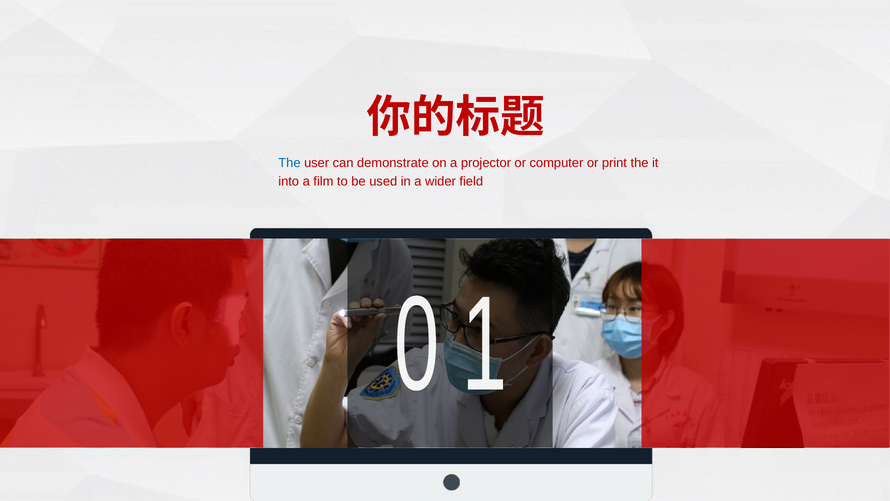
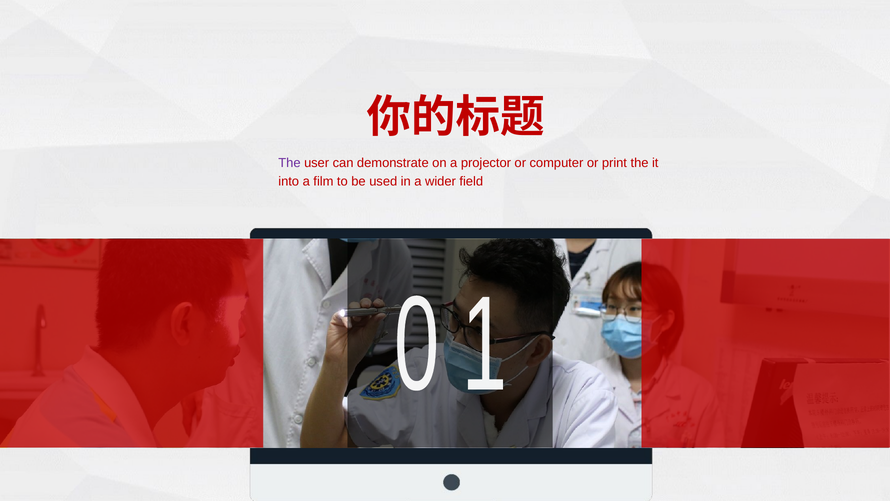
The colour: blue -> purple (289, 163)
